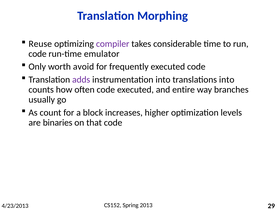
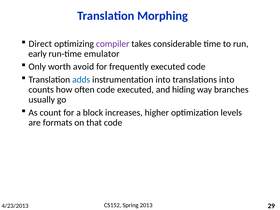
Reuse: Reuse -> Direct (40, 44)
code: code -> early (38, 54)
adds colour: purple -> blue (81, 80)
entire: entire -> hiding (184, 90)
binaries: binaries -> formats (58, 123)
